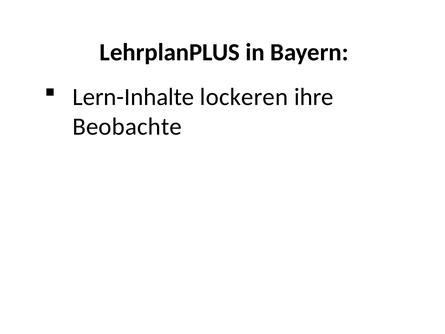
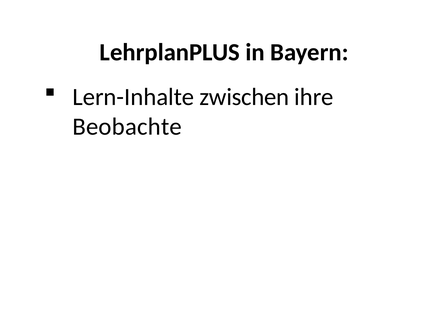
lockeren: lockeren -> zwischen (244, 97)
